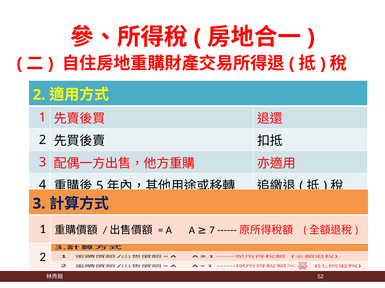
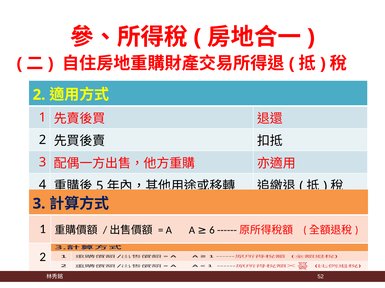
7: 7 -> 6 (212, 231)
